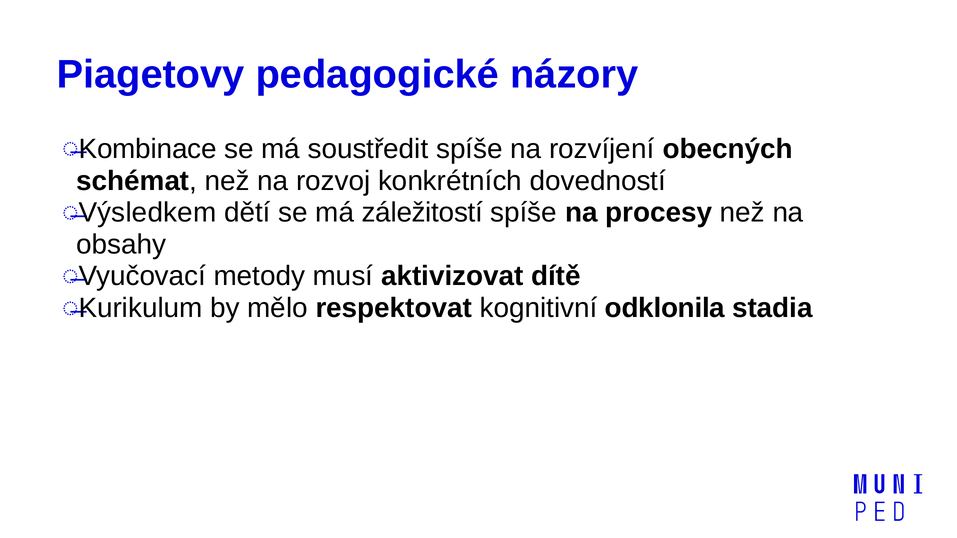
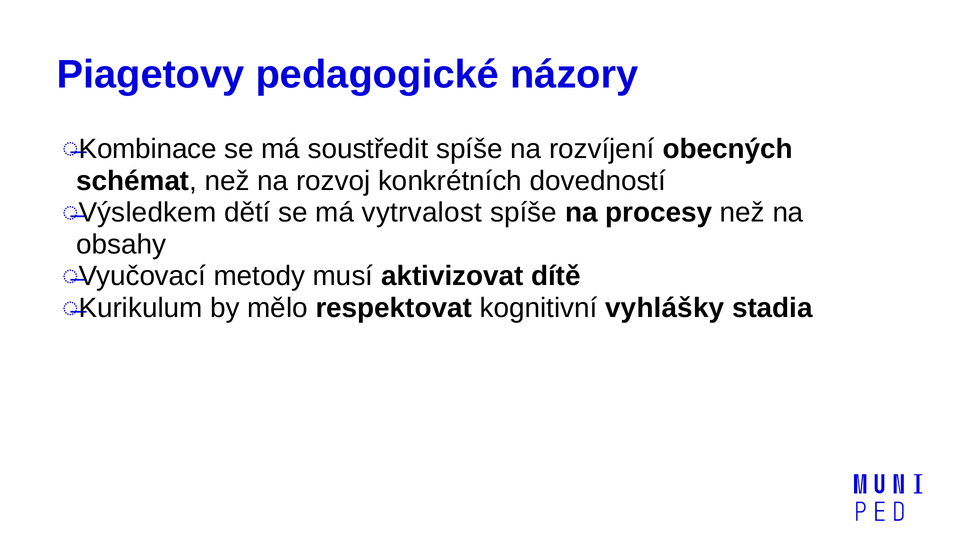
záležitostí: záležitostí -> vytrvalost (422, 213)
odklonila: odklonila -> vyhlášky (665, 308)
